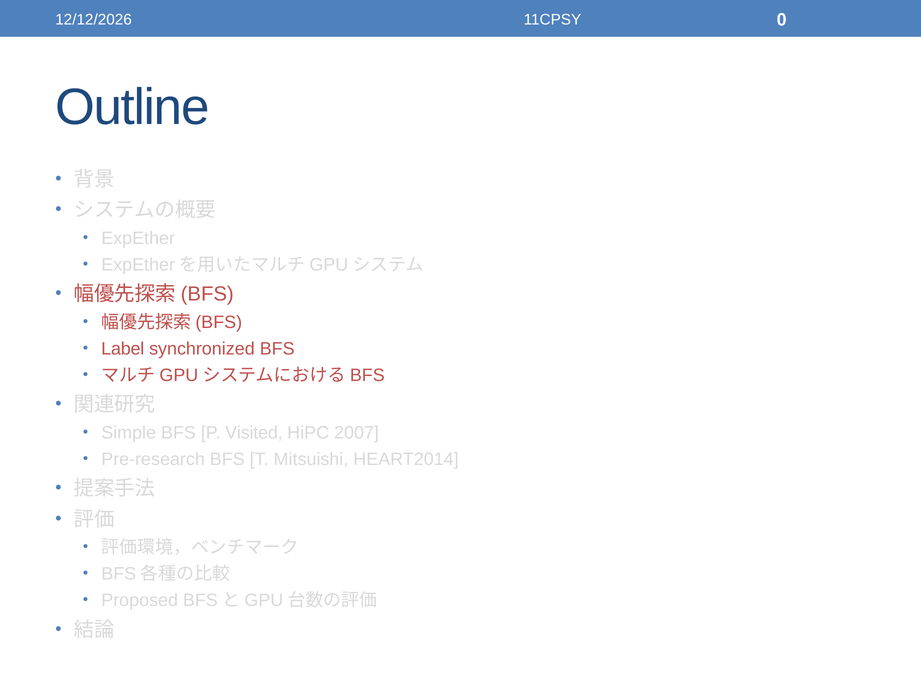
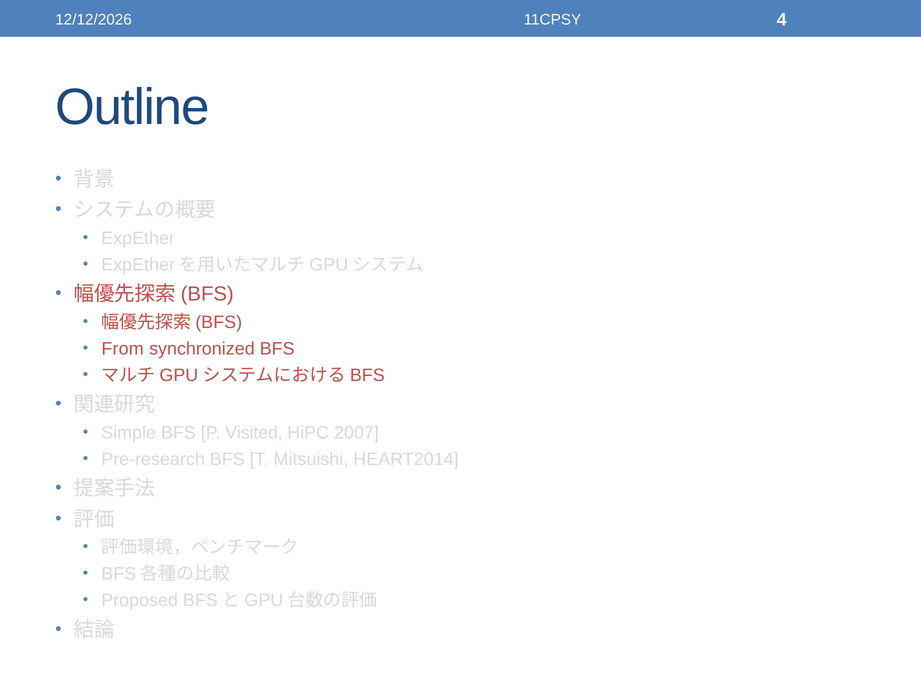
0: 0 -> 4 (782, 20)
Label: Label -> From (123, 349)
